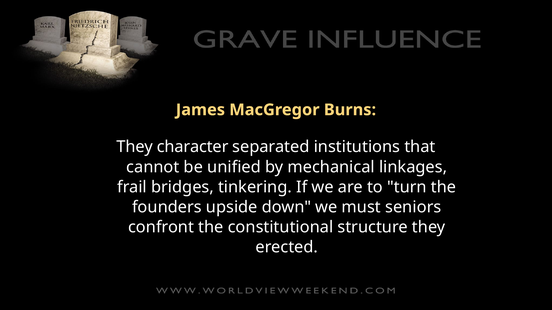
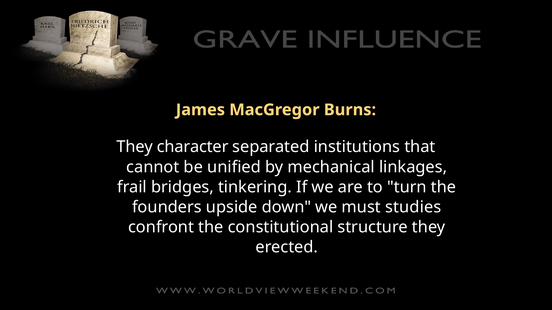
seniors: seniors -> studies (413, 207)
